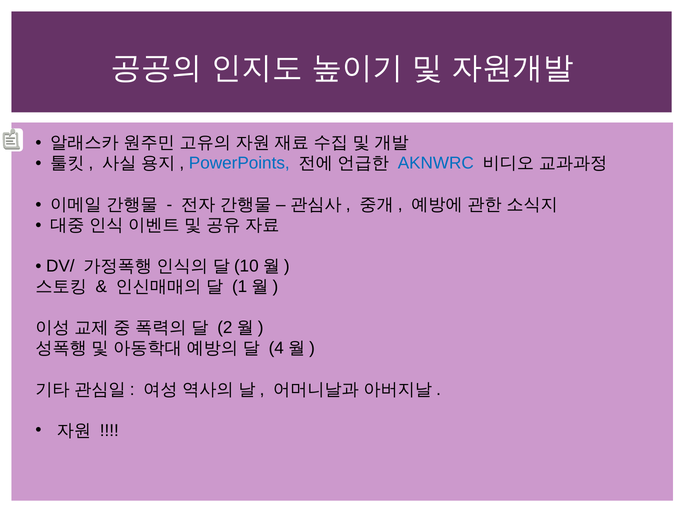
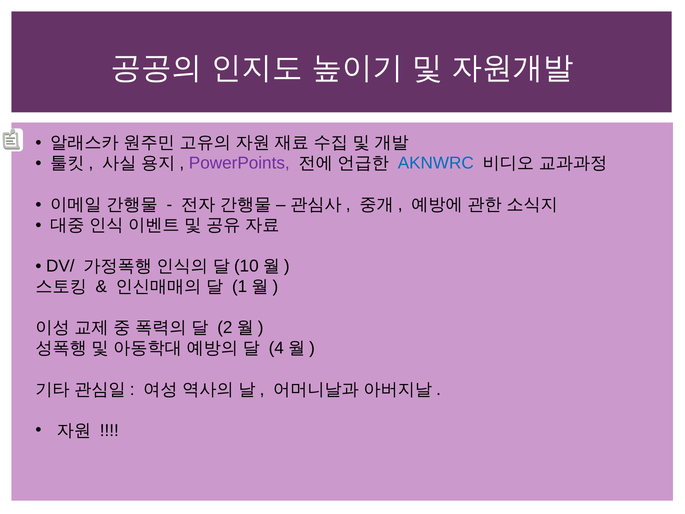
PowerPoints colour: blue -> purple (239, 163)
